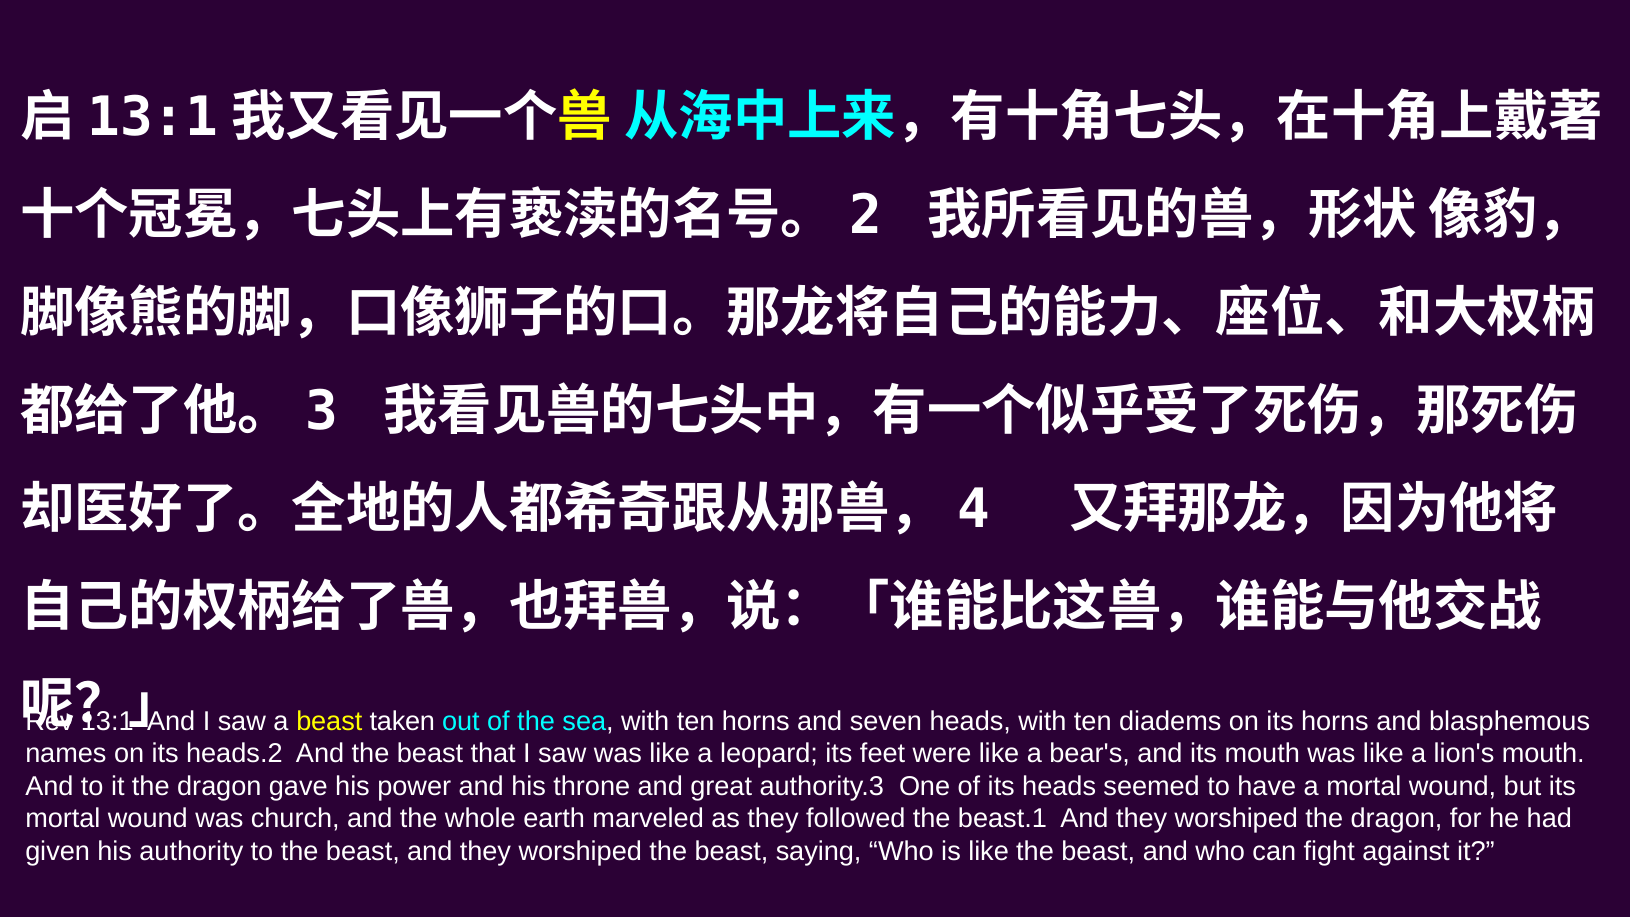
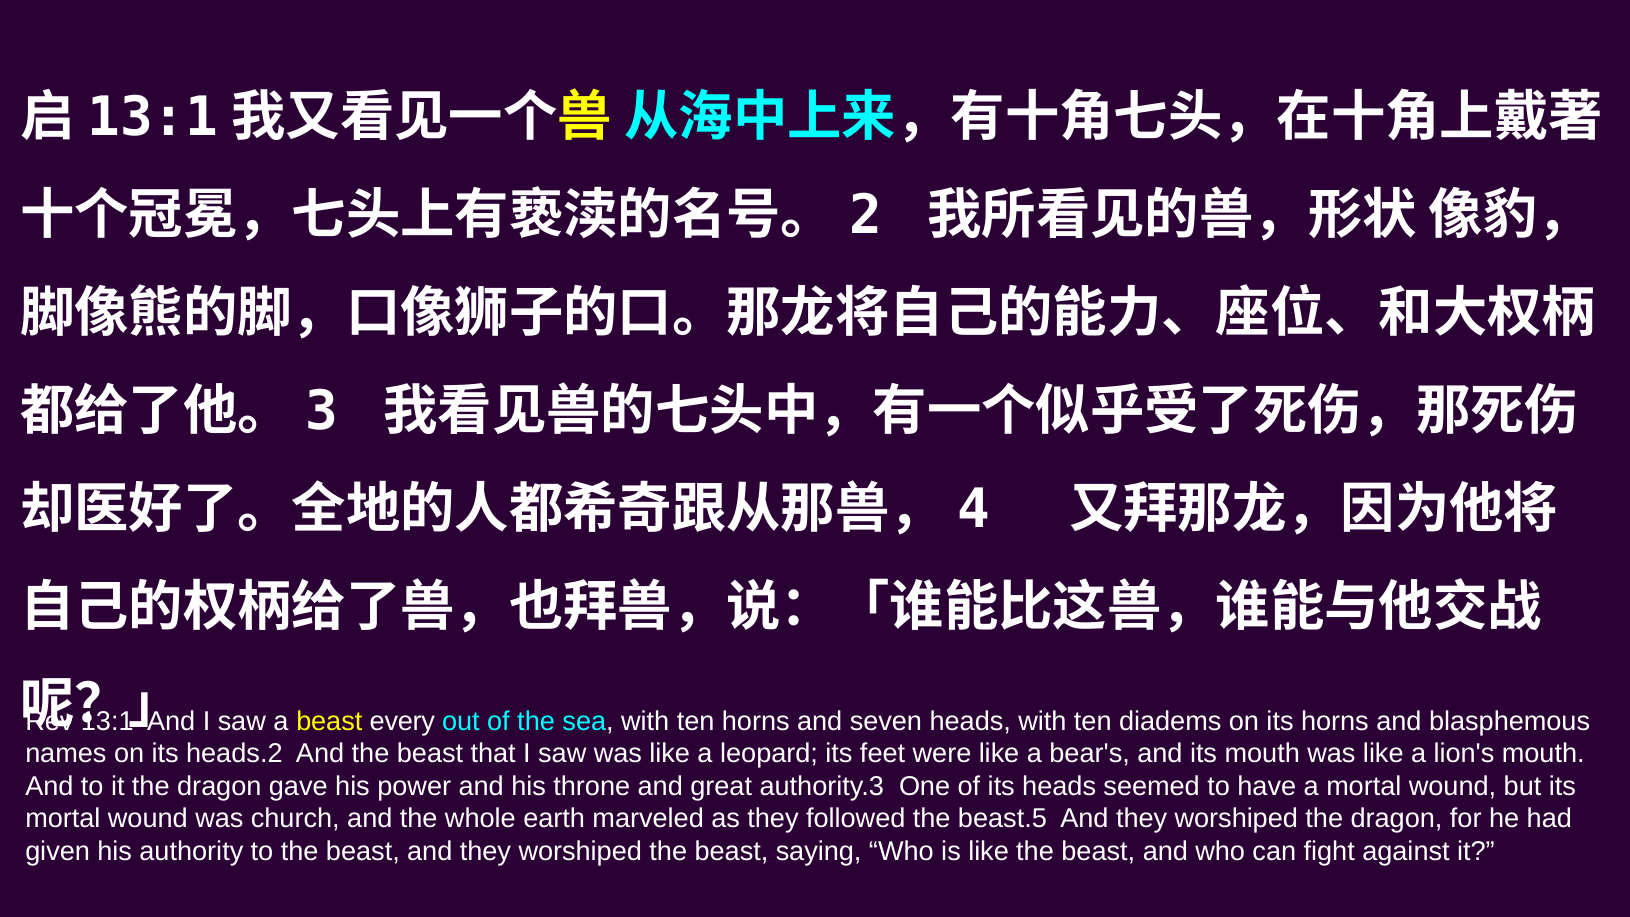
taken: taken -> every (402, 721)
beast.1: beast.1 -> beast.5 (1002, 819)
